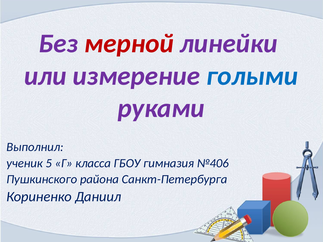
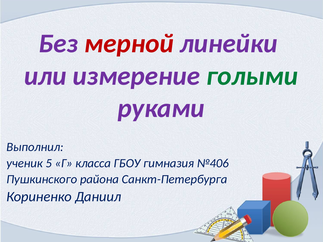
голыми colour: blue -> green (252, 76)
